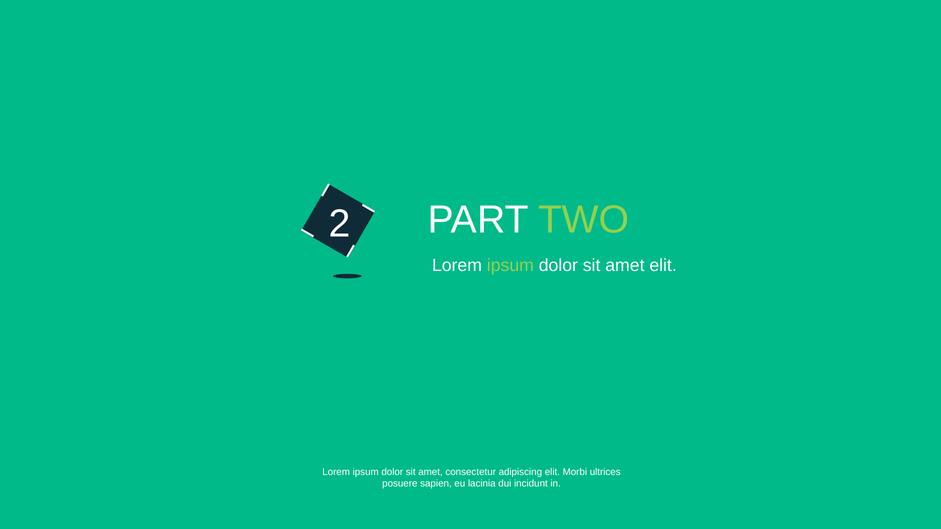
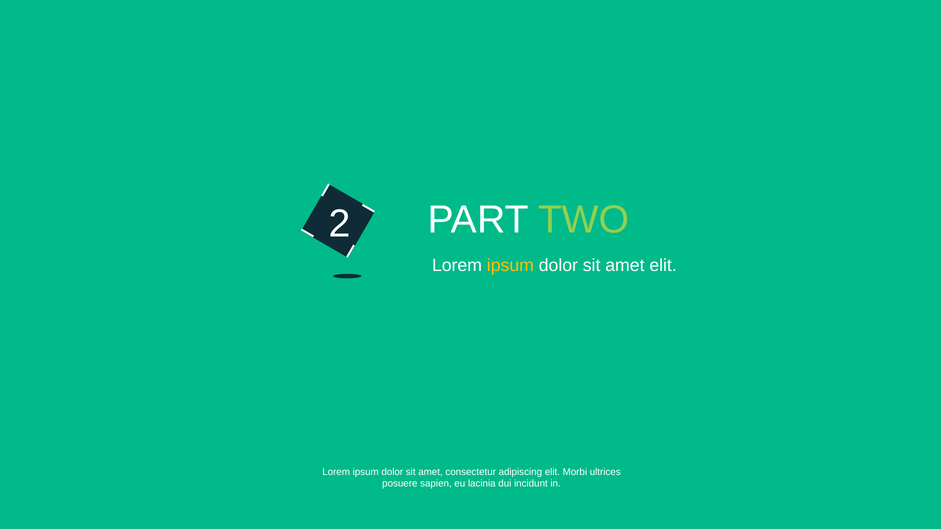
ipsum colour: light green -> yellow (510, 266)
